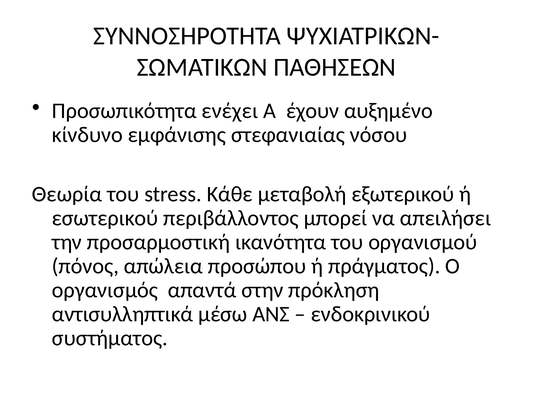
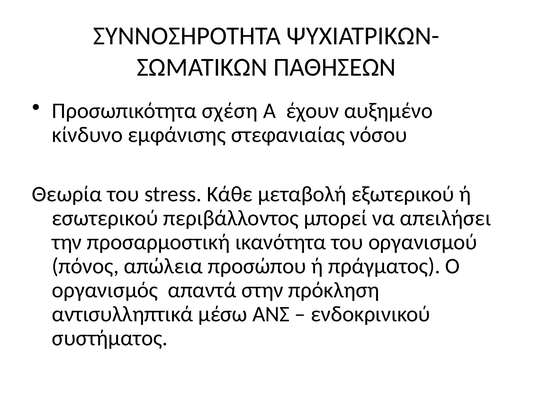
ενέχει: ενέχει -> σχέση (230, 111)
